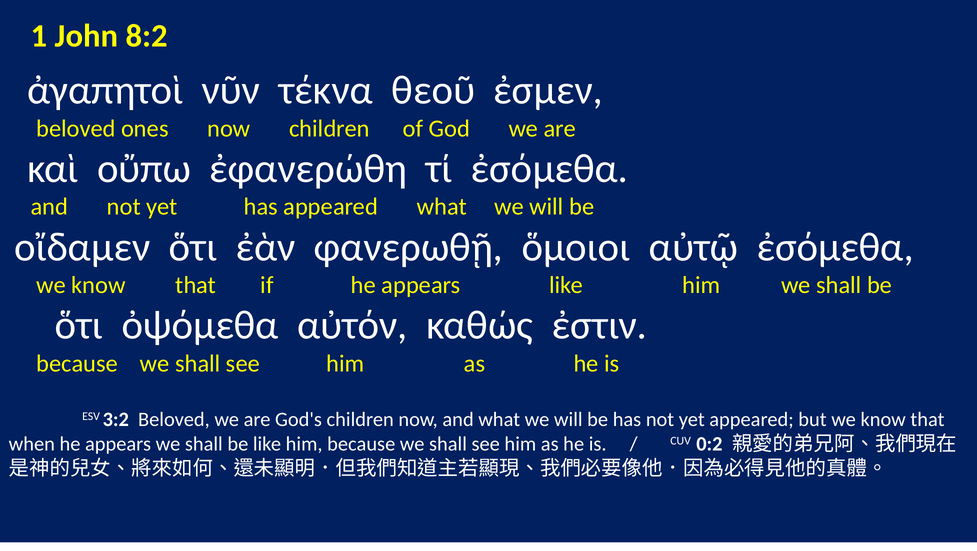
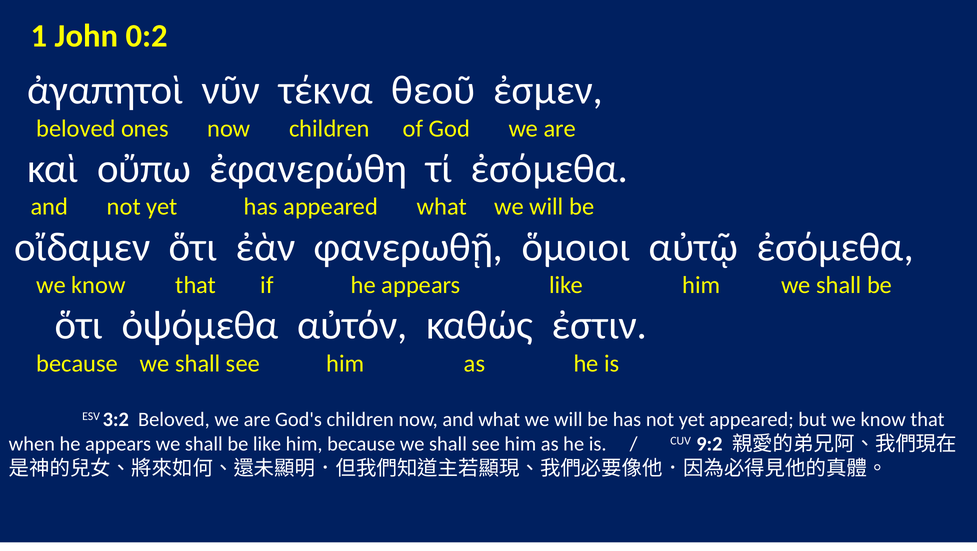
8:2: 8:2 -> 0:2 (147, 36)
0:2: 0:2 -> 9:2 (709, 444)
